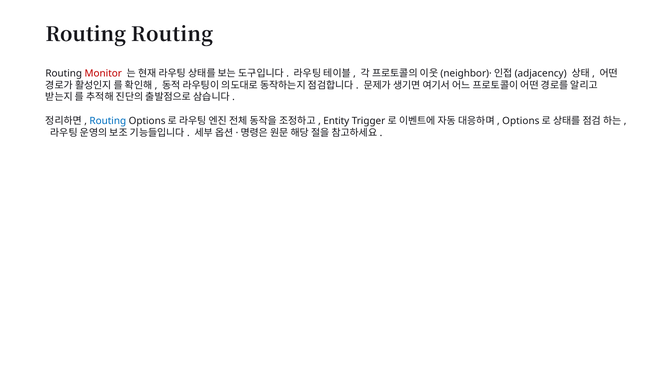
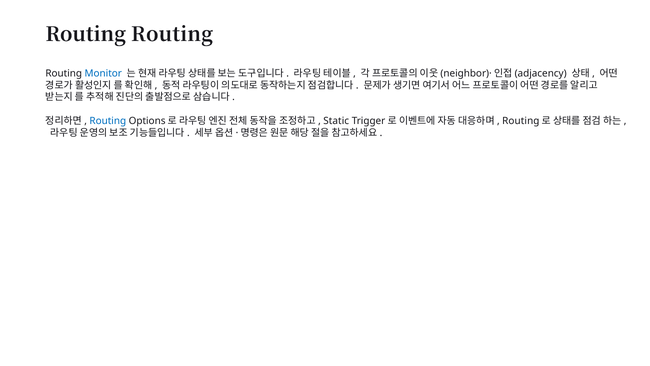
Monitor colour: red -> blue (103, 73)
Entity: Entity -> Static (336, 121)
Options: Options -> Routing (521, 121)
